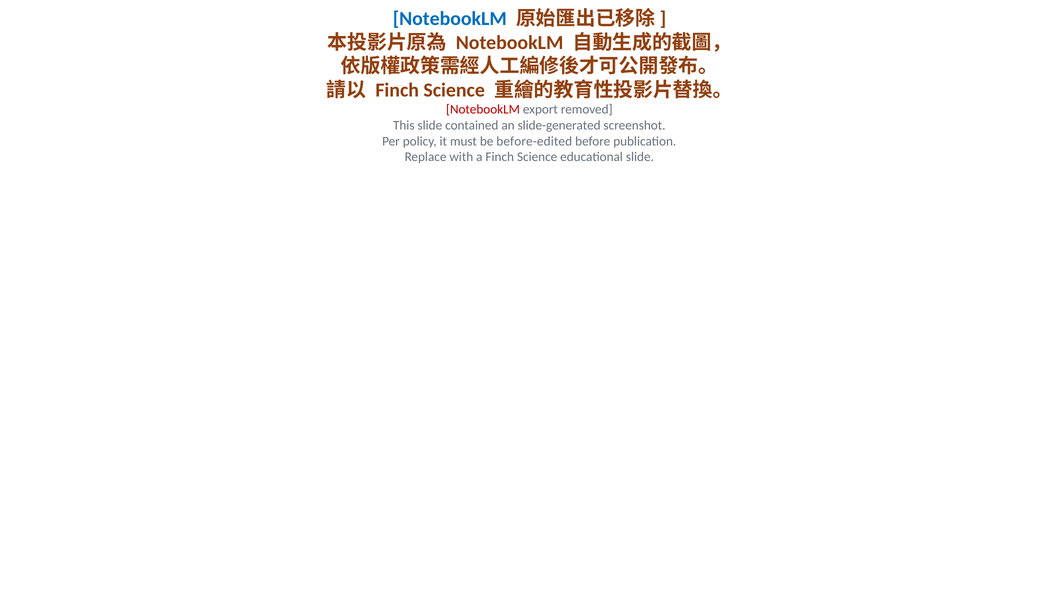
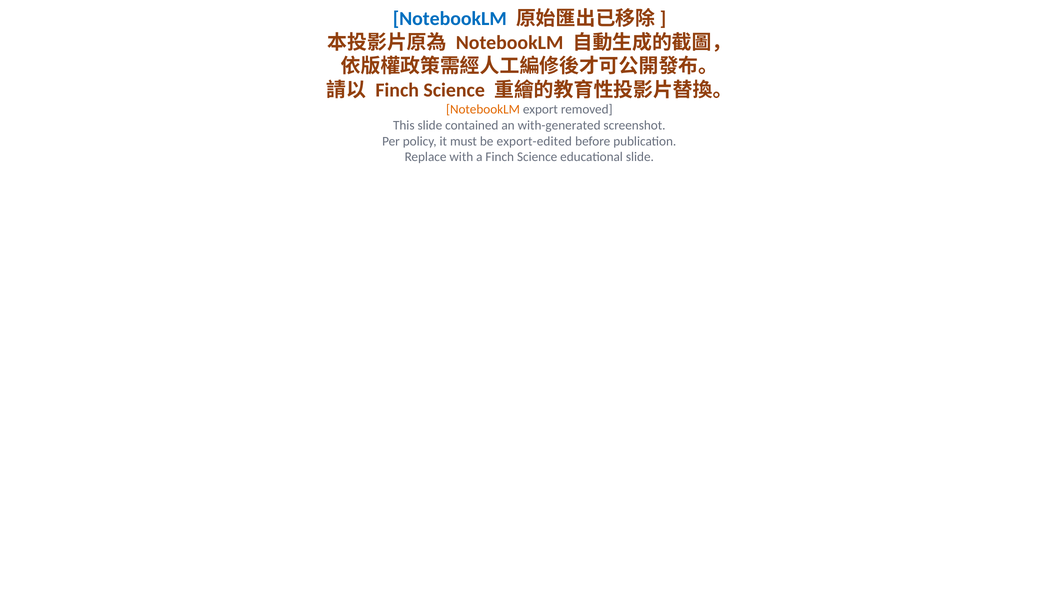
NotebookLM colour: red -> orange (483, 110)
slide-generated: slide-generated -> with-generated (559, 125)
before-edited: before-edited -> export-edited (534, 141)
